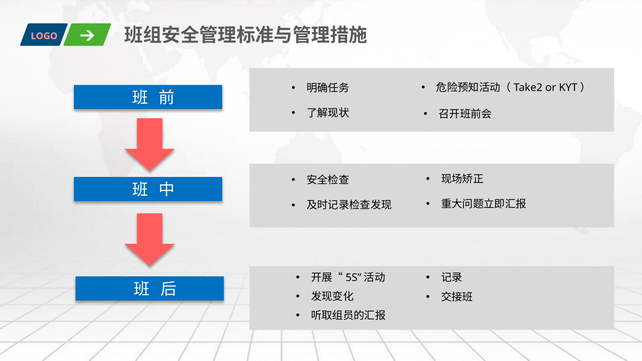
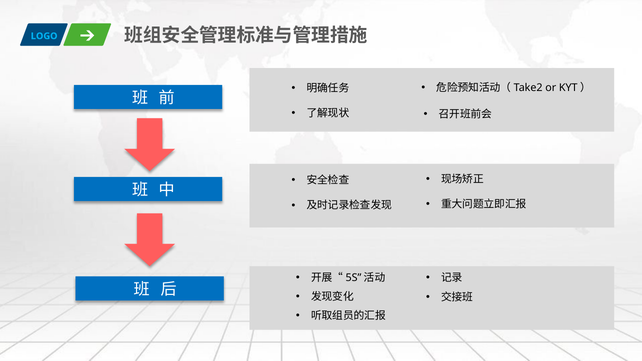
LOGO colour: pink -> light blue (44, 36)
